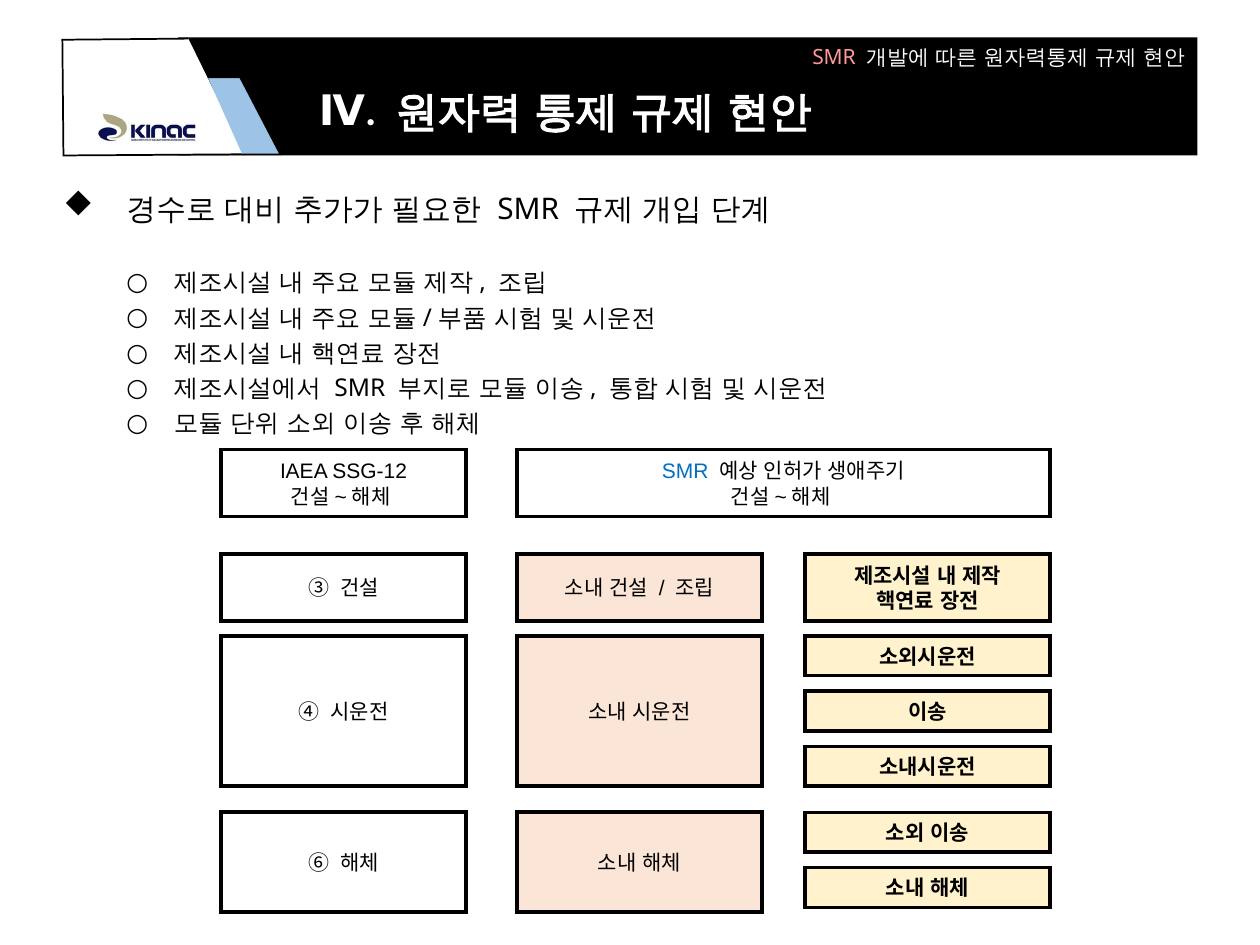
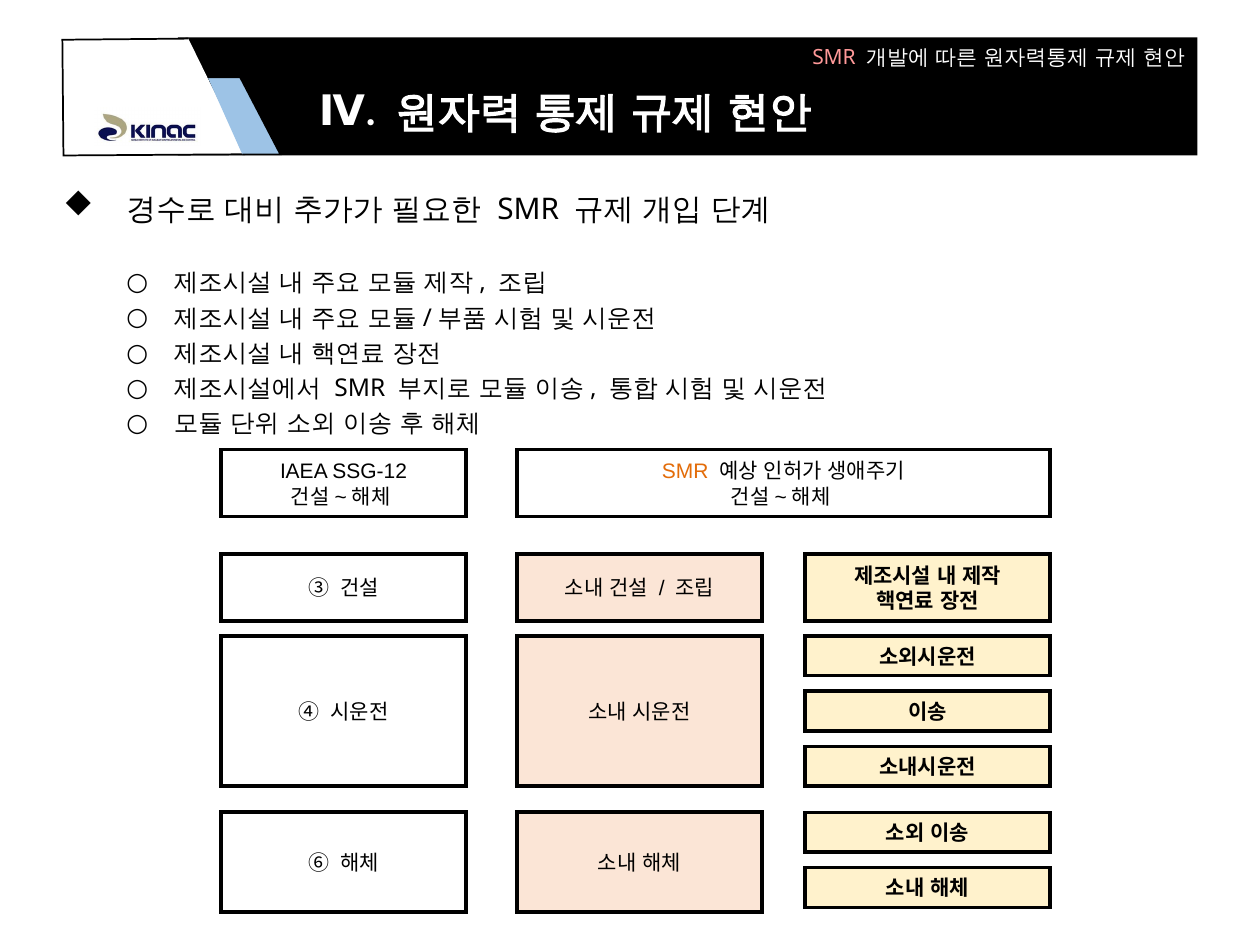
SMR colour: blue -> orange (685, 472)
